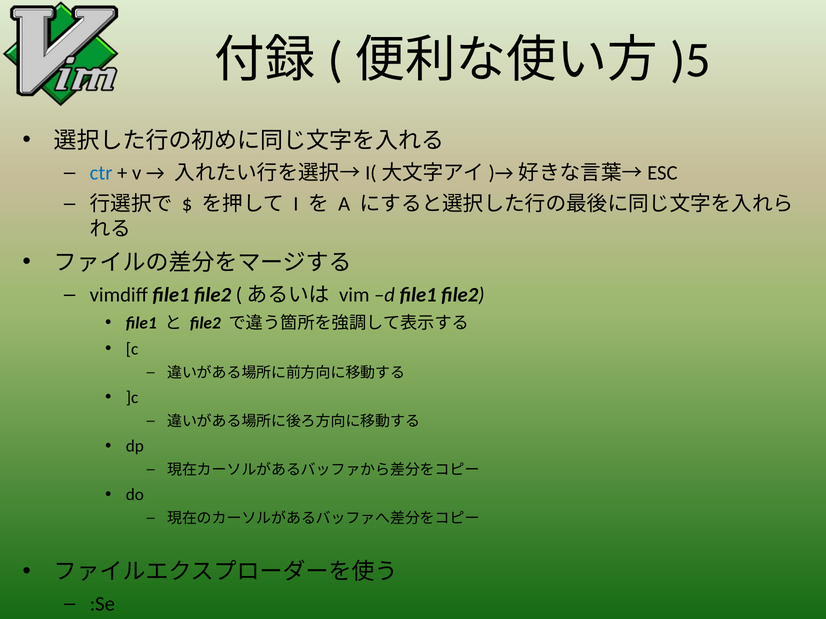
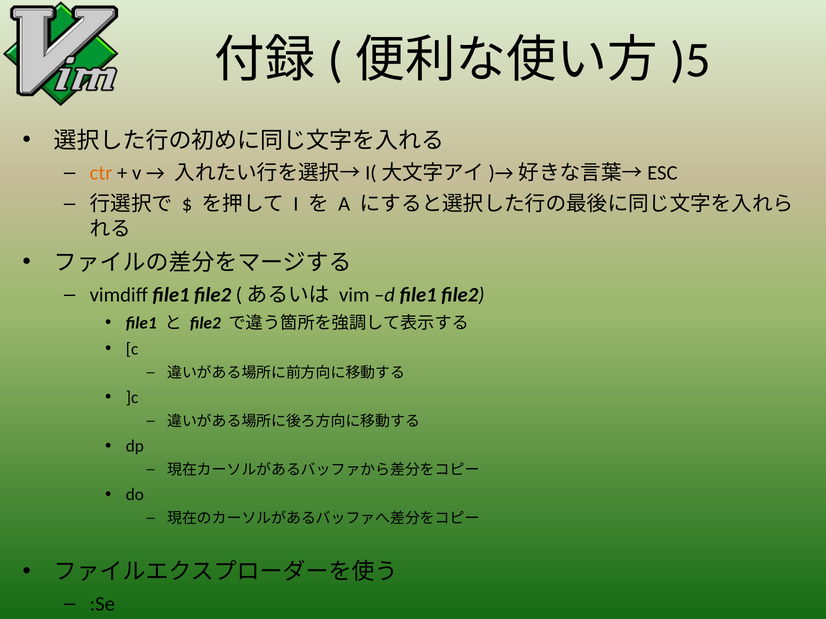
ctr colour: blue -> orange (101, 173)
